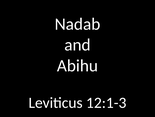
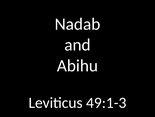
12:1-3: 12:1-3 -> 49:1-3 (106, 102)
